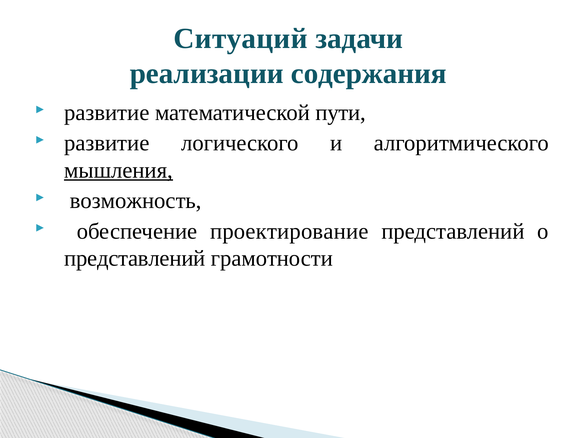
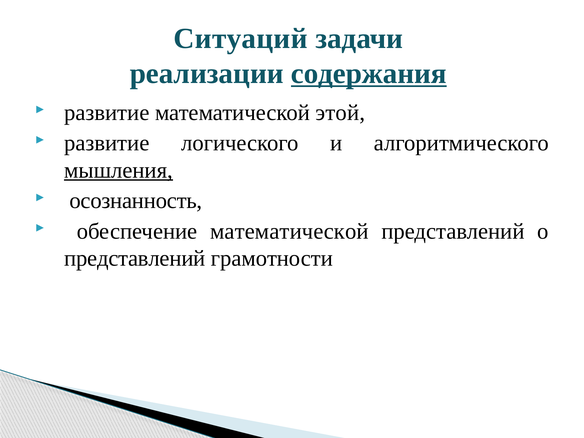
содержания underline: none -> present (369, 74)
пути: пути -> этой (340, 113)
возможность: возможность -> осознанность (136, 201)
обеспечение проектирование: проектирование -> математической (289, 231)
